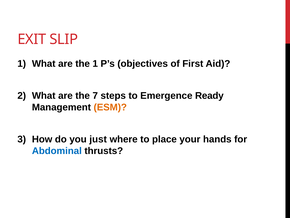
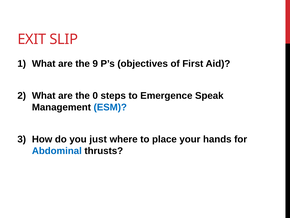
the 1: 1 -> 9 (95, 64)
7: 7 -> 0 (95, 95)
Ready: Ready -> Speak (209, 95)
ESM colour: orange -> blue (110, 107)
